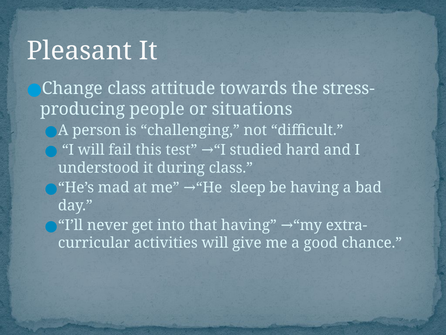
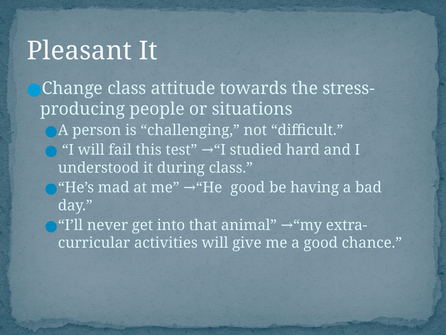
sleep: sleep -> good (248, 187)
that having: having -> animal (249, 225)
